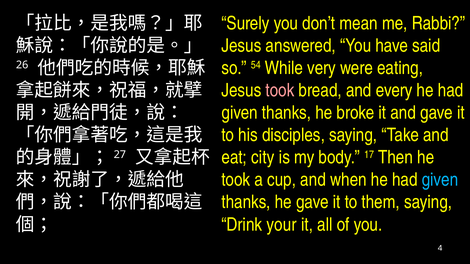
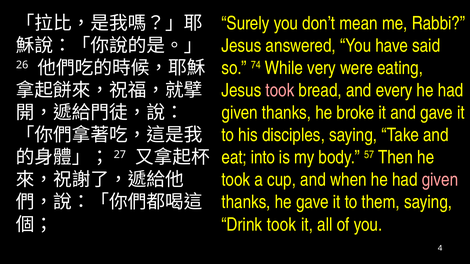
54: 54 -> 74 (256, 65)
city: city -> into (263, 158)
17: 17 -> 57 (369, 155)
given colour: light blue -> pink (440, 180)
Drink your: your -> took (282, 225)
